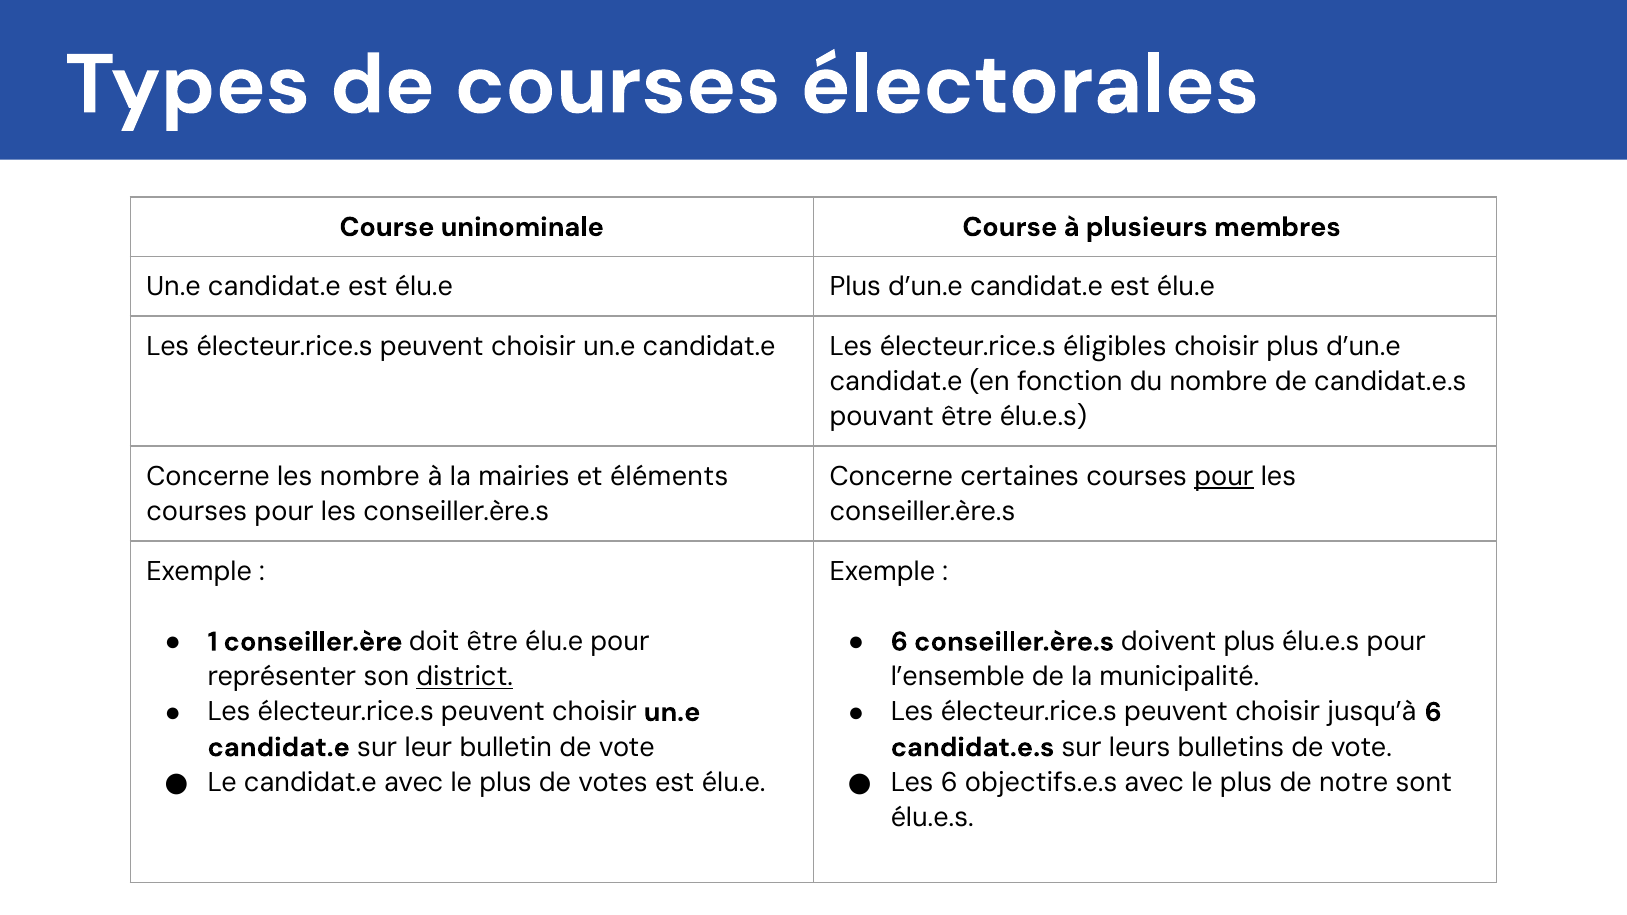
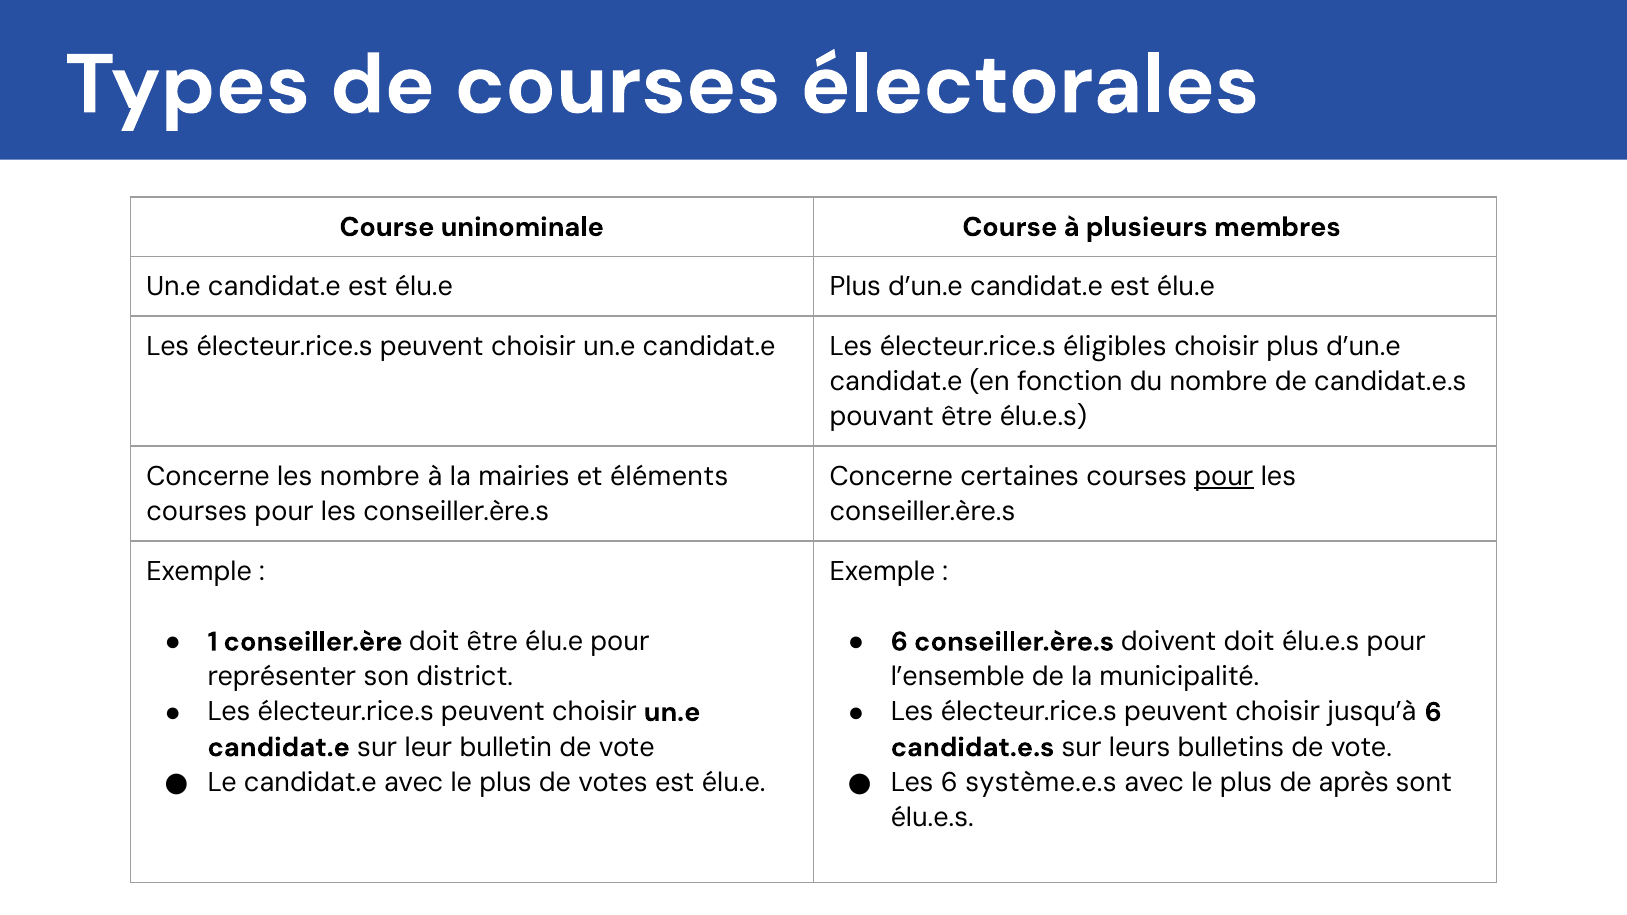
doivent plus: plus -> doit (1249, 642)
district underline: present -> none (465, 677)
objectifs.e.s: objectifs.e.s -> système.e.s (1041, 783)
notre: notre -> après (1354, 783)
